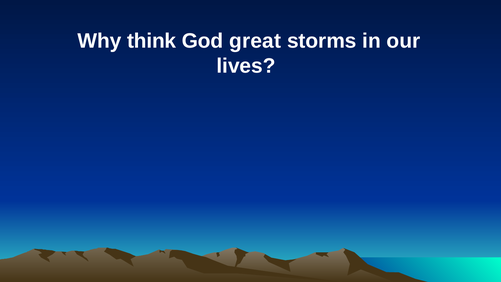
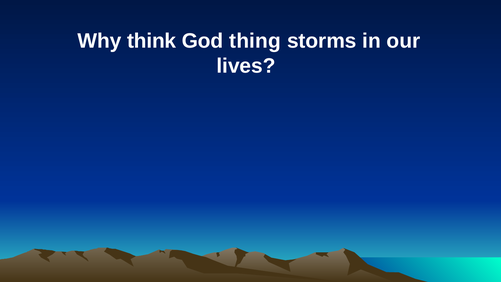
great: great -> thing (255, 41)
